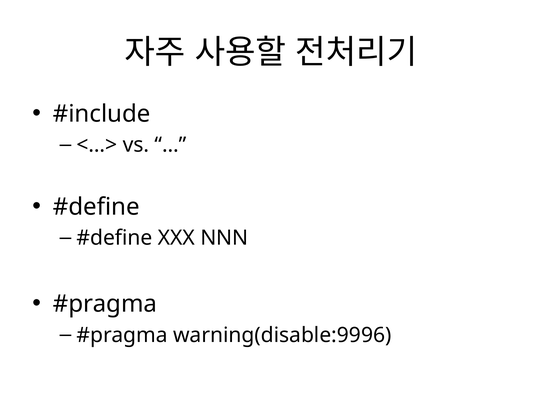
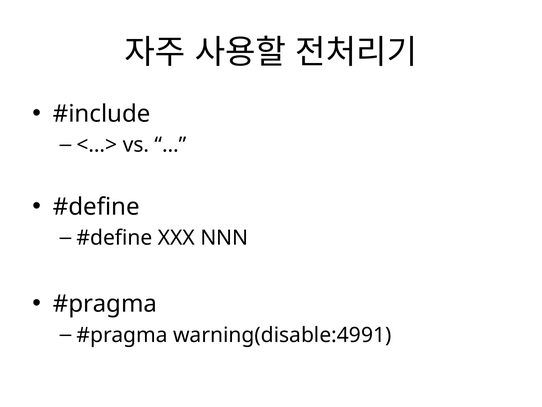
warning(disable:9996: warning(disable:9996 -> warning(disable:4991 (282, 335)
